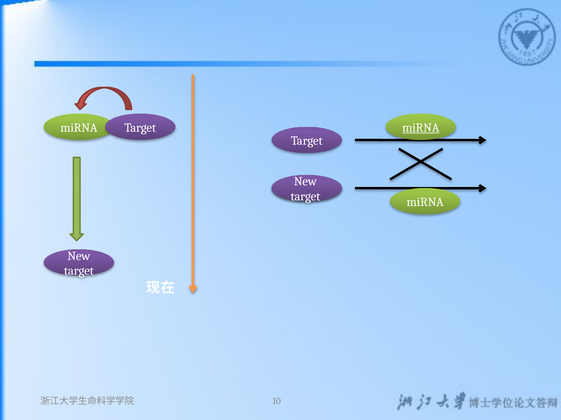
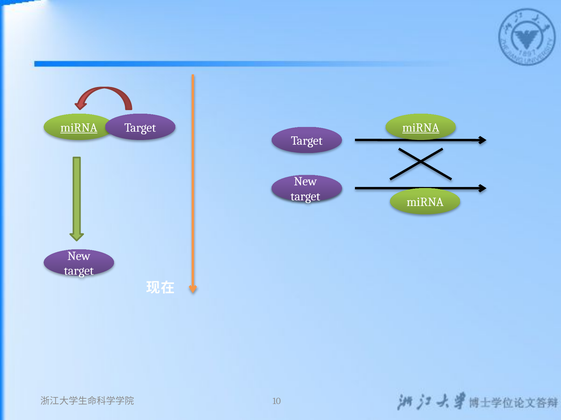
miRNA underline: none -> present (79, 128)
